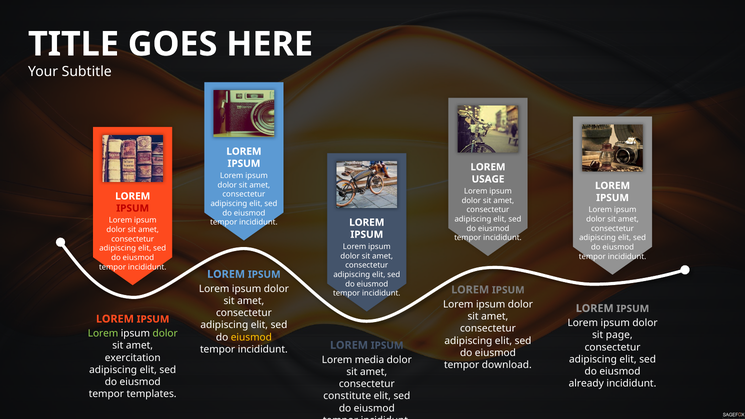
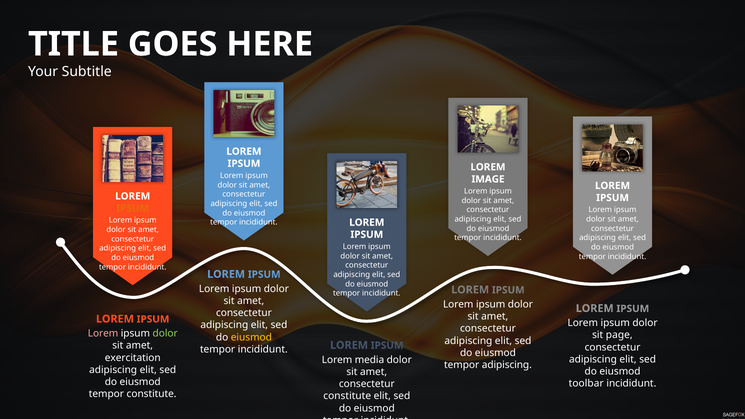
USAGE: USAGE -> IMAGE (488, 179)
IPSUM colour: red -> orange (133, 208)
Lorem colour: light green -> pink (103, 334)
tempor download: download -> adipiscing (507, 365)
already: already -> toolbar (586, 384)
tempor templates: templates -> constitute (152, 394)
